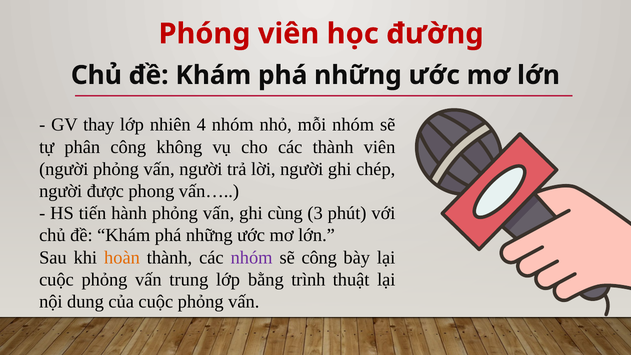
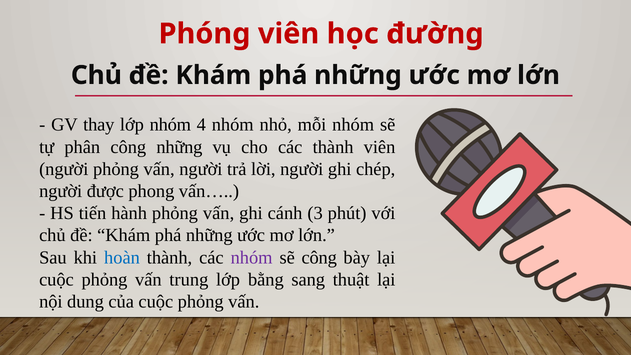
lớp nhiên: nhiên -> nhóm (170, 125)
công không: không -> những (179, 147)
cùng: cùng -> cánh (285, 213)
hoàn colour: orange -> blue (122, 257)
trình: trình -> sang (308, 279)
